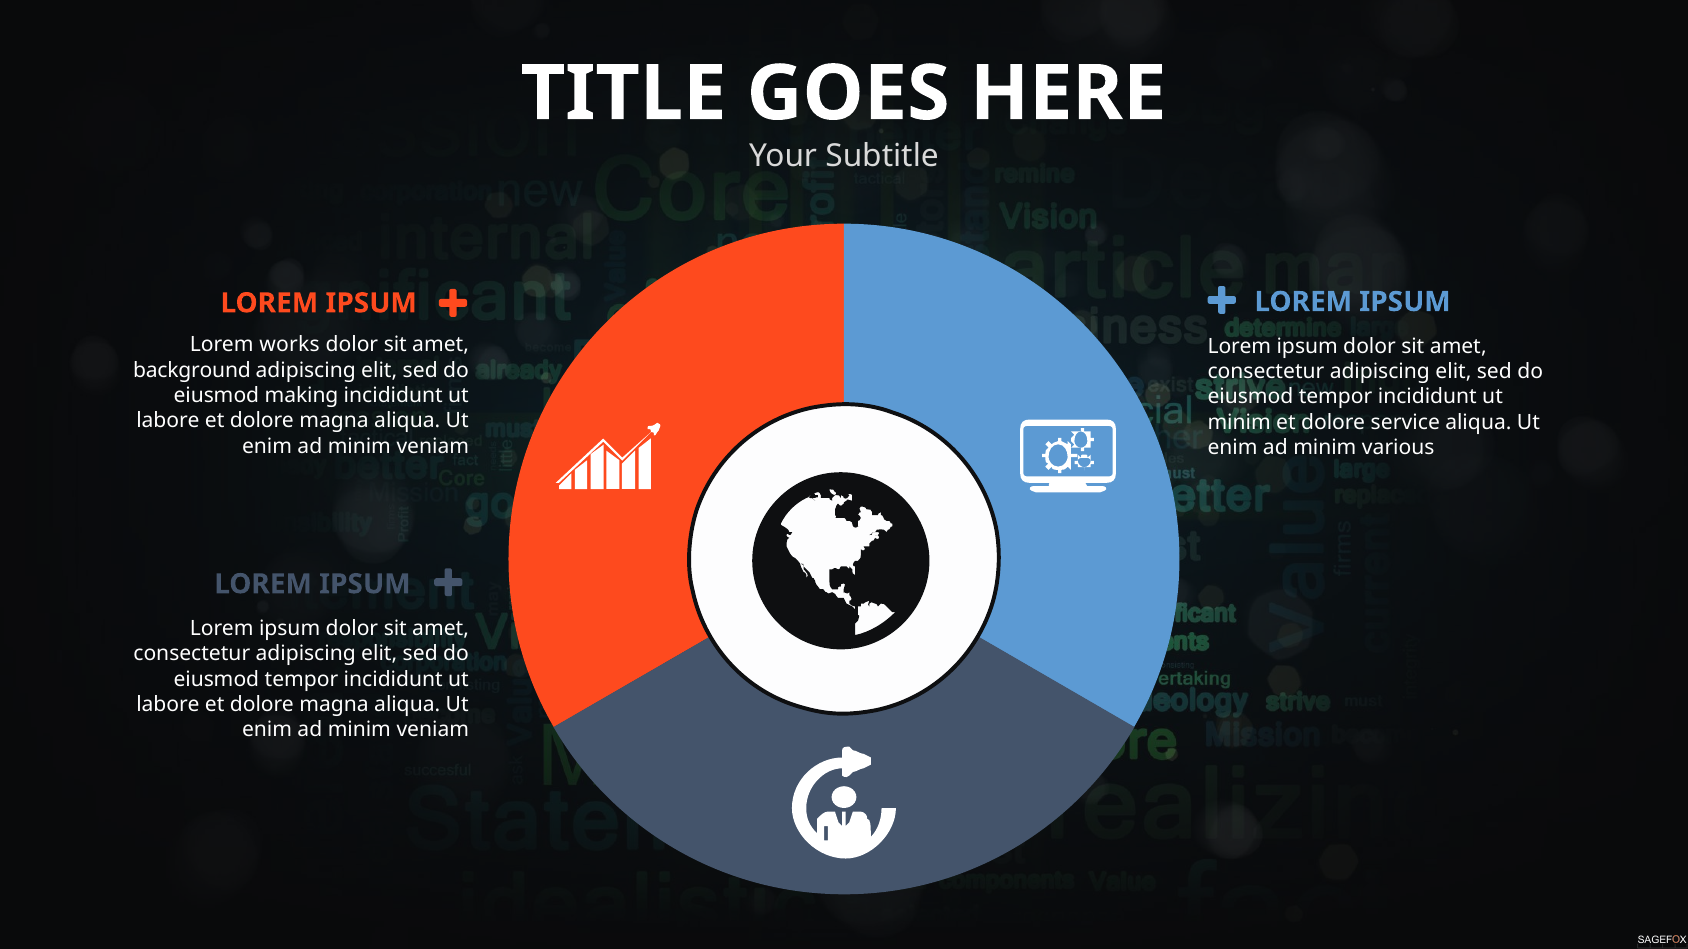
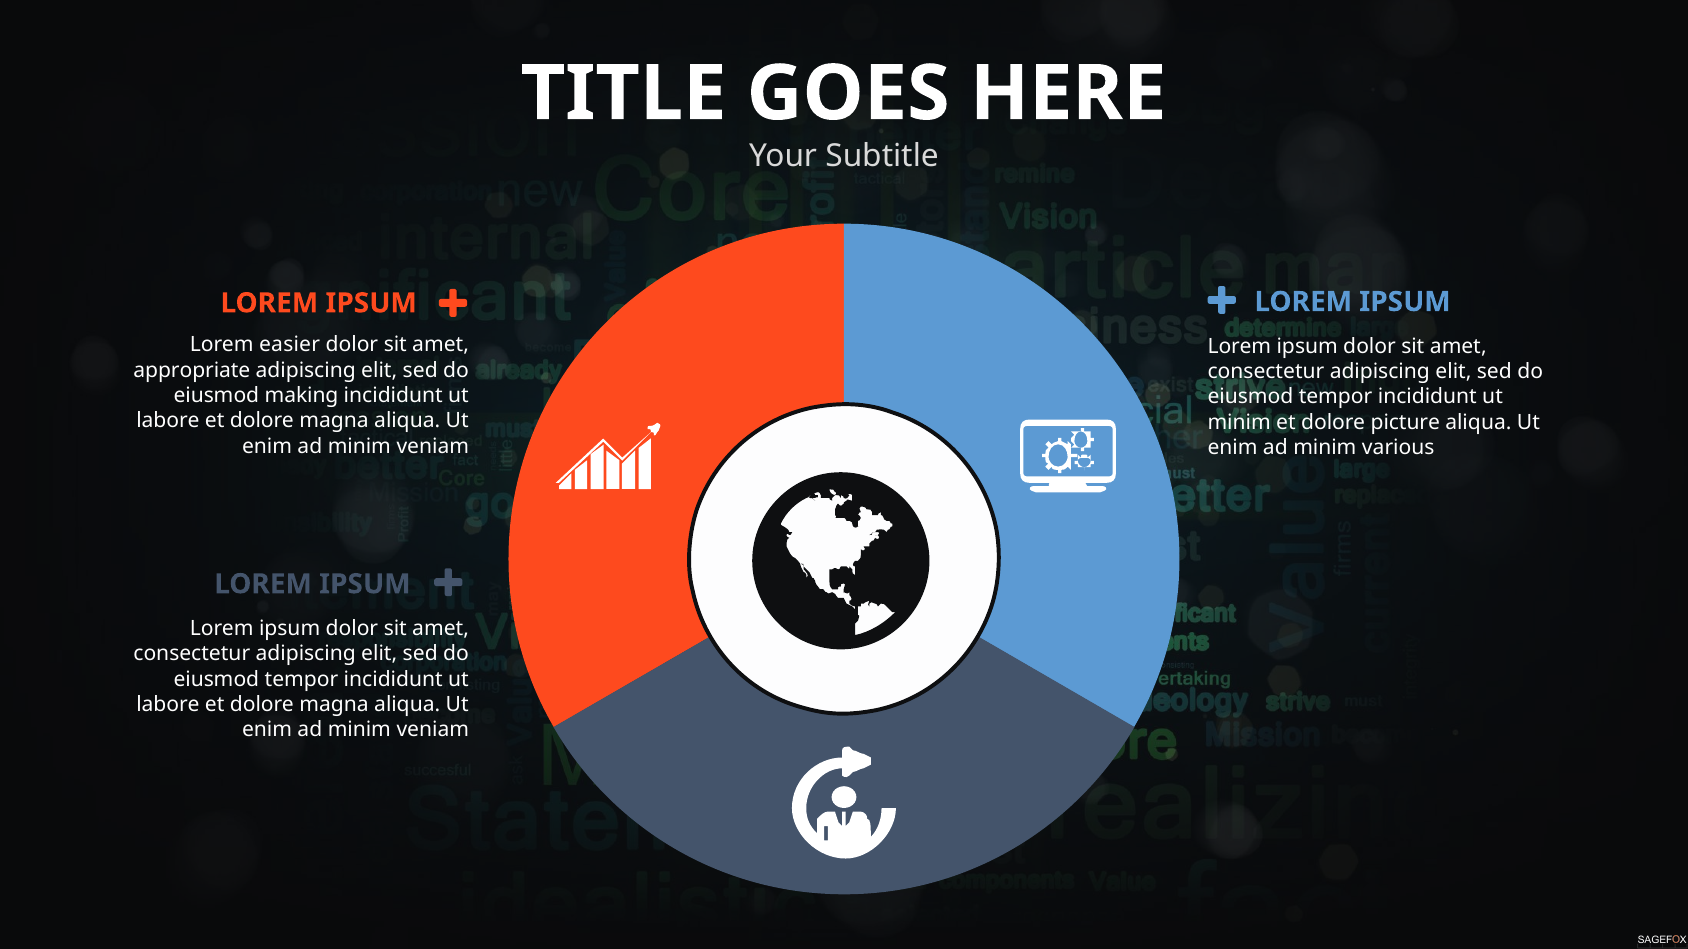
works: works -> easier (290, 345)
background: background -> appropriate (192, 370)
service: service -> picture (1405, 423)
